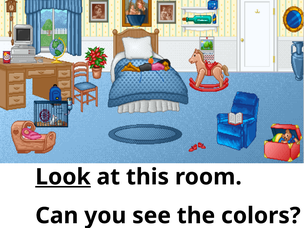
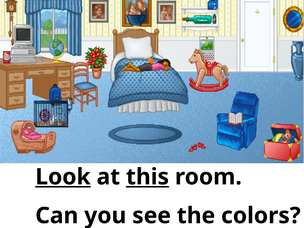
this underline: none -> present (148, 177)
